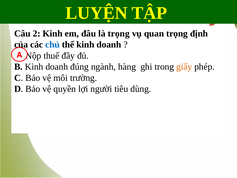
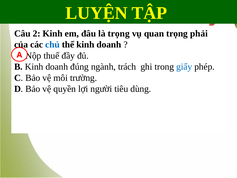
định: định -> phải (199, 33)
hàng: hàng -> trách (127, 67)
giấy colour: orange -> blue (184, 67)
